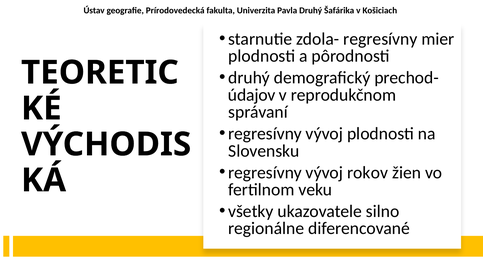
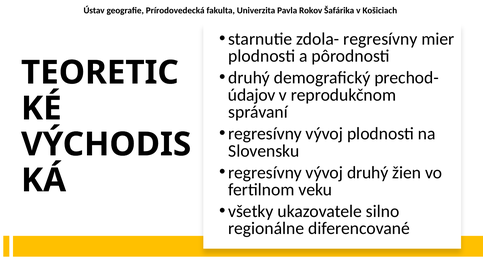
Pavla Druhý: Druhý -> Rokov (311, 11)
vývoj rokov: rokov -> druhý (368, 172)
